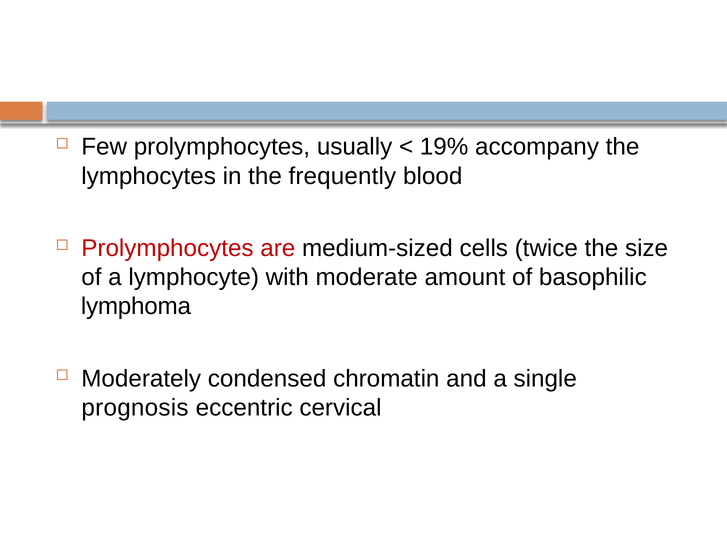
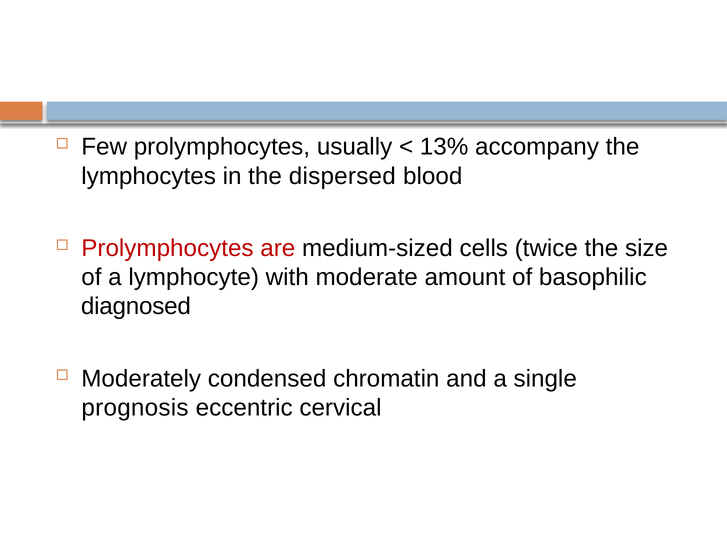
19%: 19% -> 13% (444, 147)
frequently: frequently -> dispersed (342, 176)
lymphoma: lymphoma -> diagnosed (136, 307)
